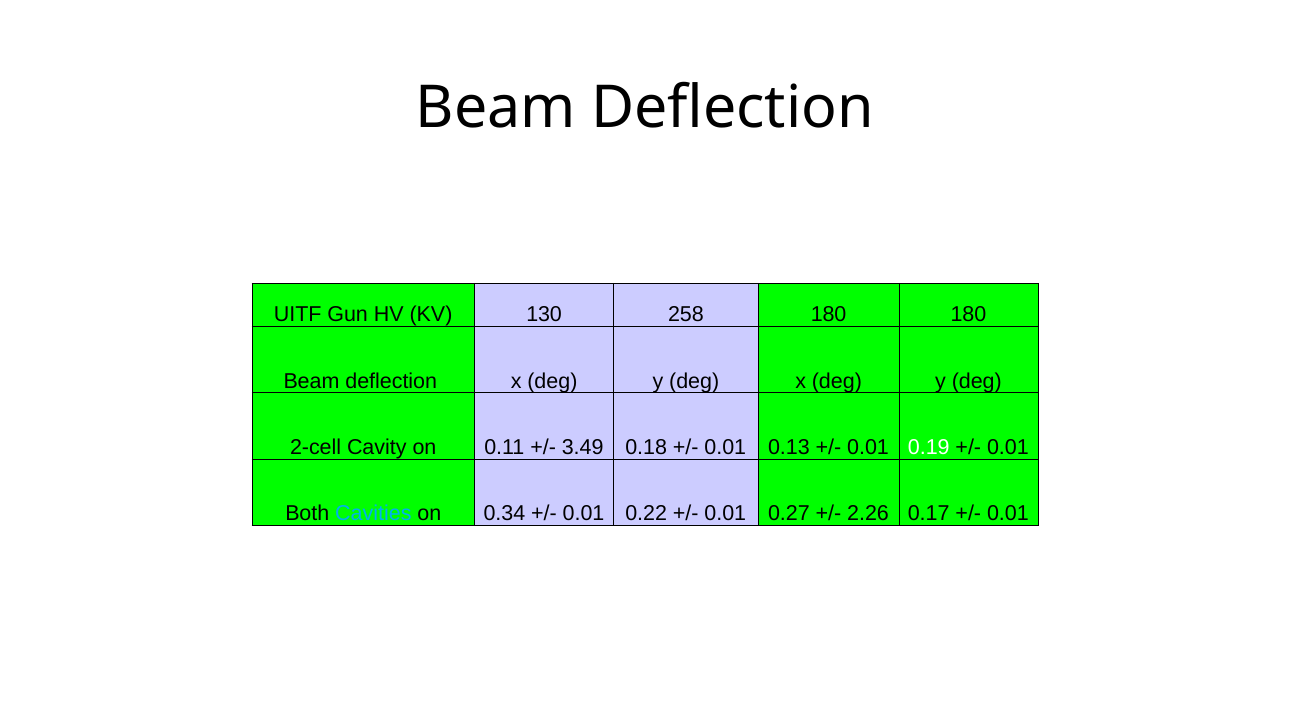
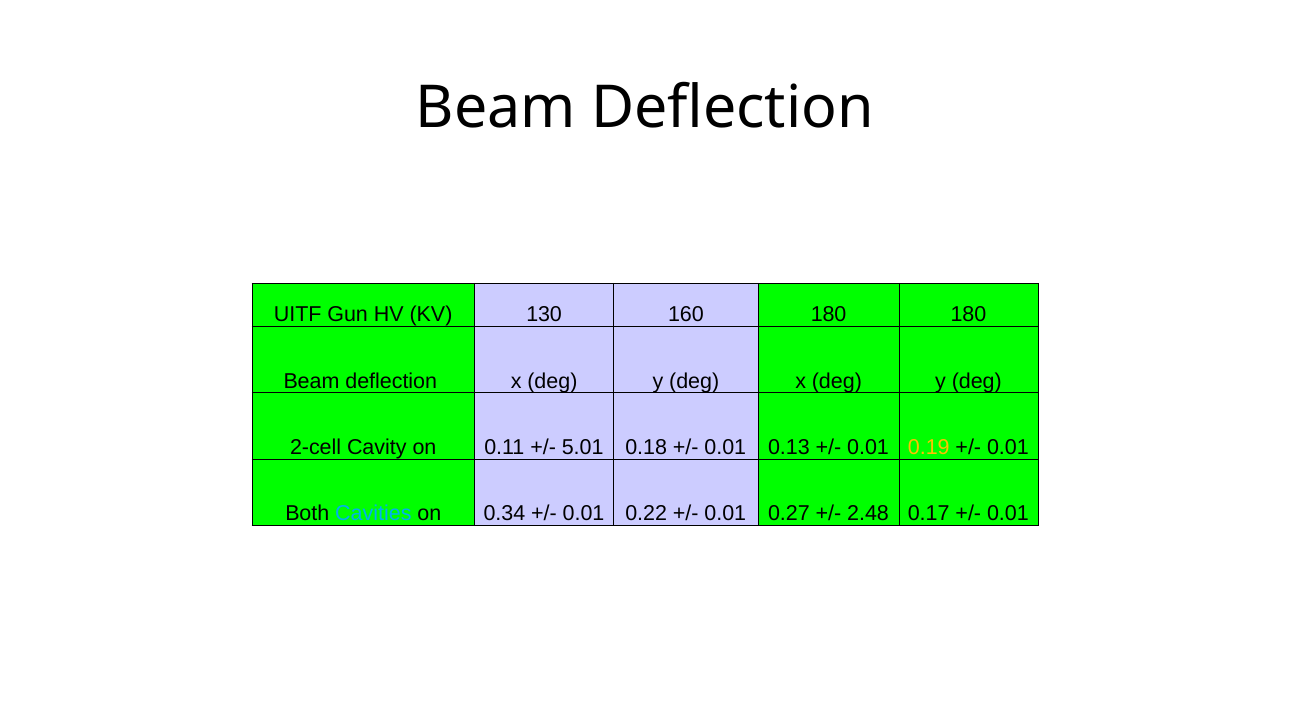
258: 258 -> 160 (686, 315)
3.49: 3.49 -> 5.01 (583, 447)
0.19 colour: white -> yellow (929, 447)
2.26: 2.26 -> 2.48 (868, 513)
